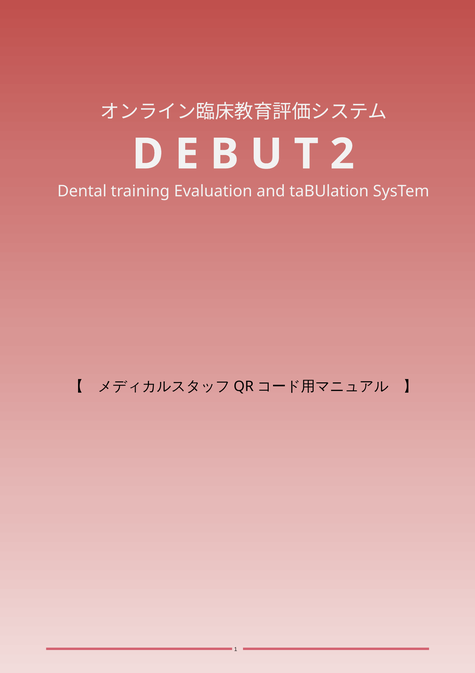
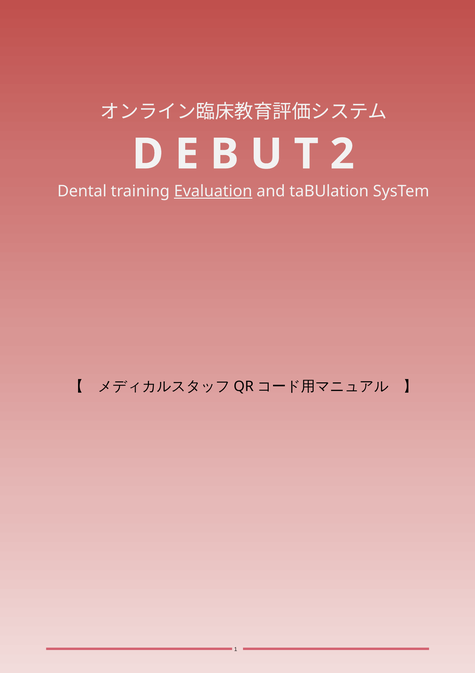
Evaluation underline: none -> present (213, 191)
